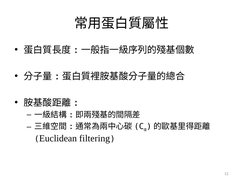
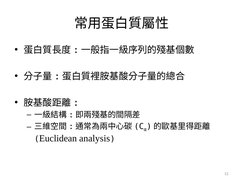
filtering: filtering -> analysis (95, 139)
